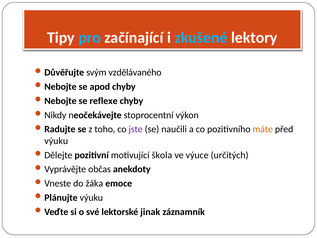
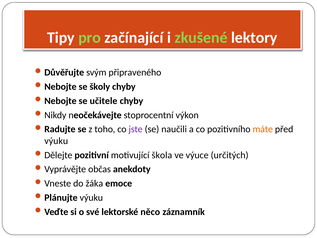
pro colour: light blue -> light green (90, 38)
zkušené colour: light blue -> light green (201, 38)
vzdělávaného: vzdělávaného -> připraveného (135, 72)
apod: apod -> školy (100, 87)
reflexe: reflexe -> učitele (104, 101)
jinak: jinak -> něco (150, 212)
